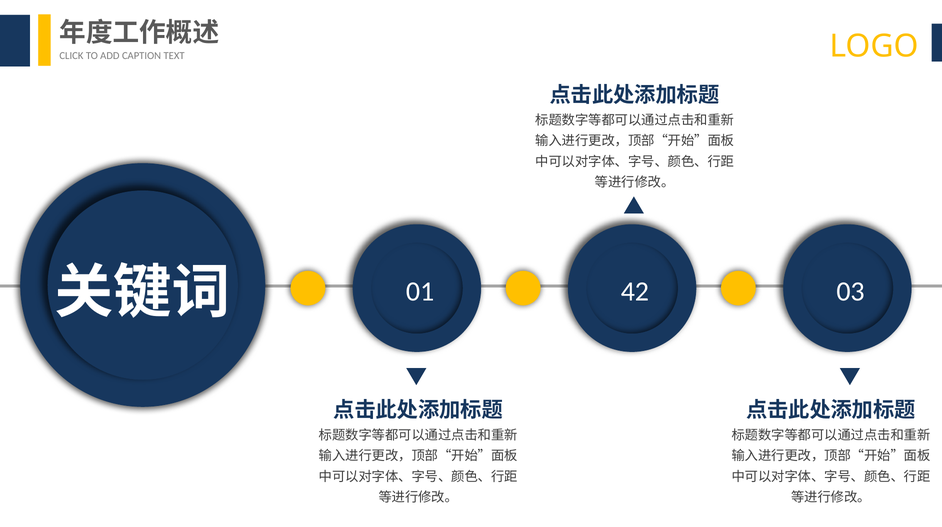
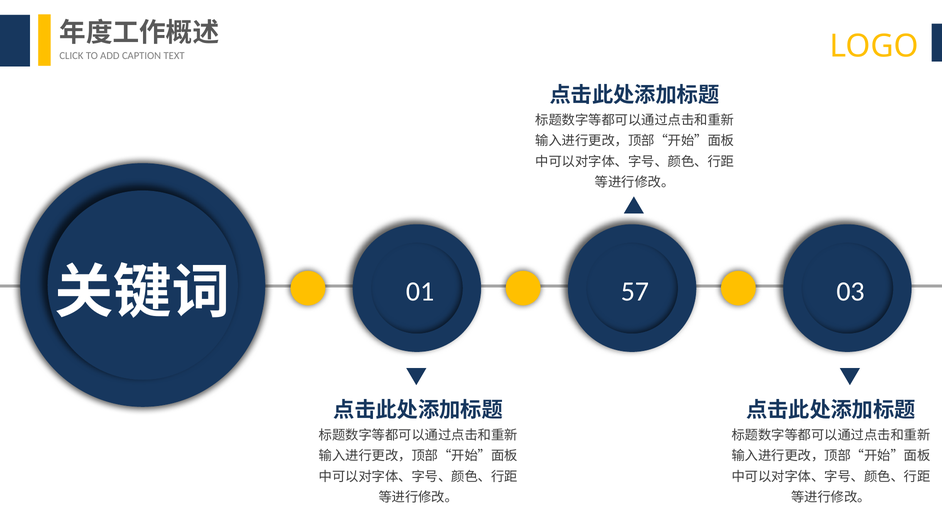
42: 42 -> 57 (635, 292)
